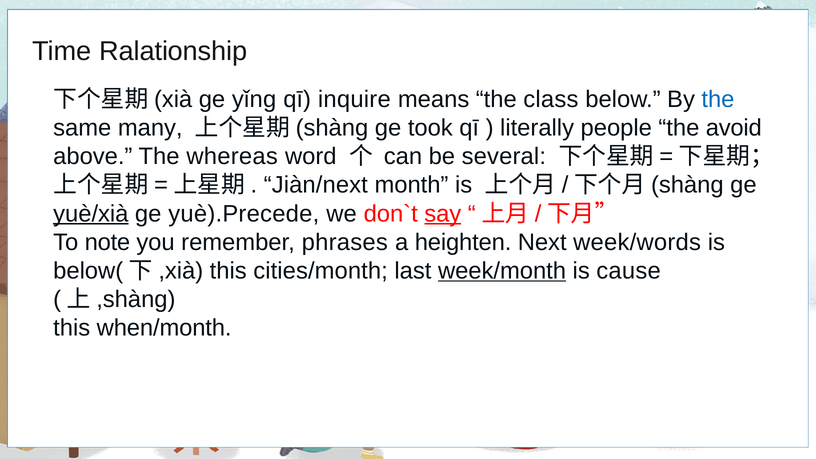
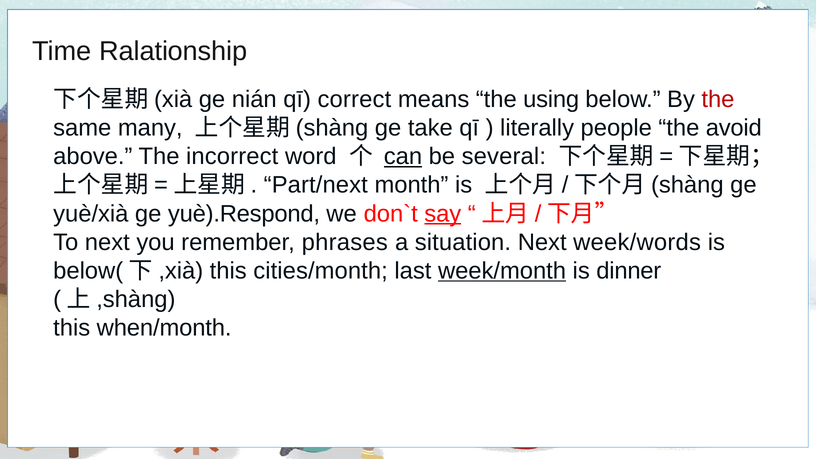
yǐng: yǐng -> nián (254, 99)
inquire: inquire -> correct (354, 99)
class: class -> using (551, 99)
the colour: blue -> red (718, 99)
took: took -> take (430, 128)
whereas: whereas -> incorrect (232, 156)
can underline: none -> present (403, 156)
Jiàn/next: Jiàn/next -> Part/next (316, 185)
yuè/xià underline: present -> none (91, 214)
yuè).Precede: yuè).Precede -> yuè).Respond (244, 214)
To note: note -> next (107, 242)
heighten: heighten -> situation (463, 242)
cause: cause -> dinner (629, 271)
